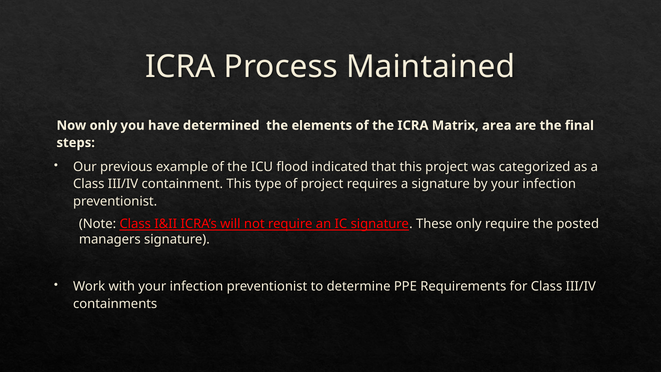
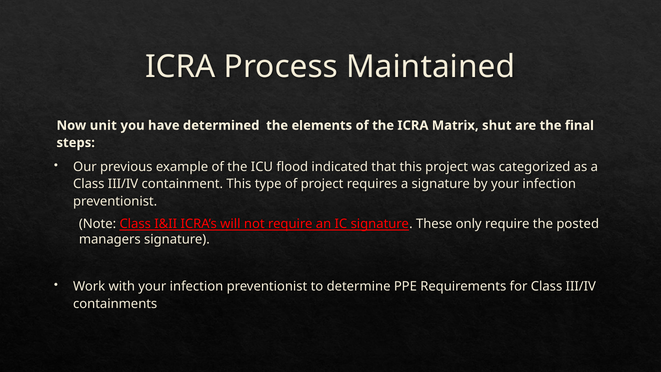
Now only: only -> unit (103, 125)
area: area -> shut (497, 125)
